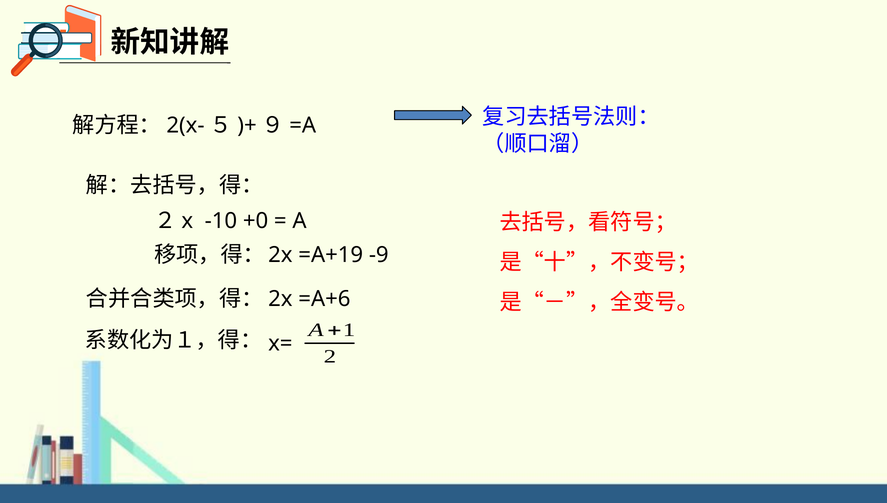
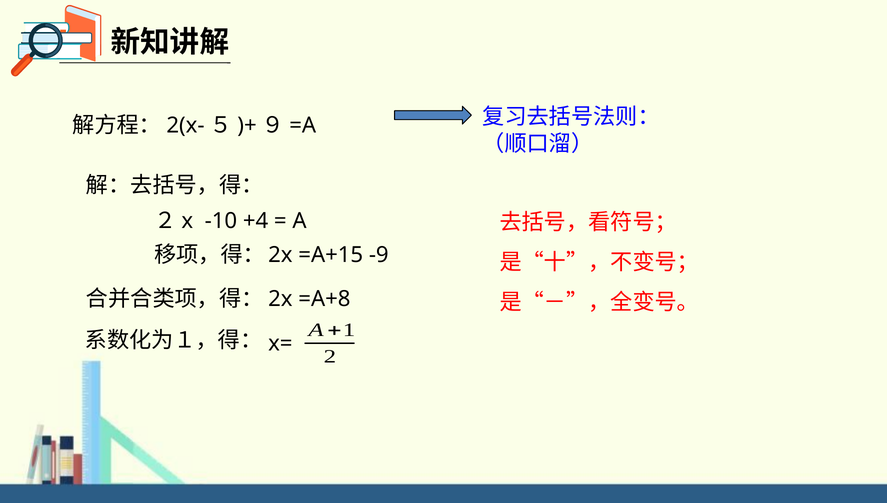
+0: +0 -> +4 (256, 221)
=A+19: =A+19 -> =A+15 (331, 255)
=A+6: =A+6 -> =A+8 (324, 299)
